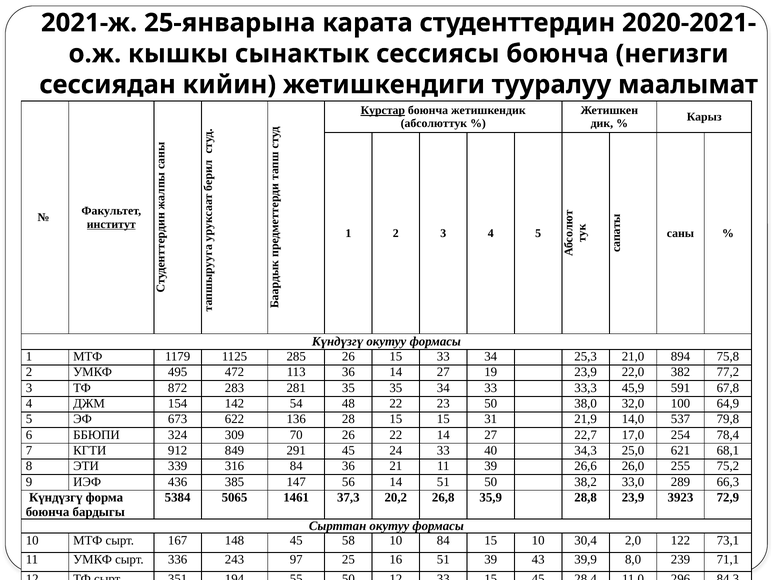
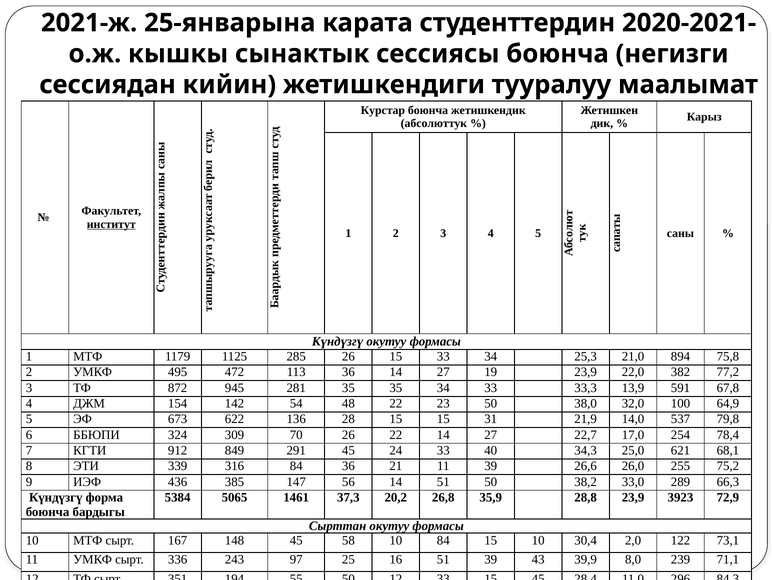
Курстар underline: present -> none (383, 110)
283: 283 -> 945 (235, 388)
45,9: 45,9 -> 13,9 (633, 388)
